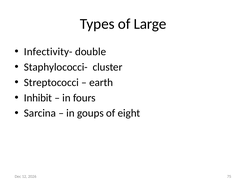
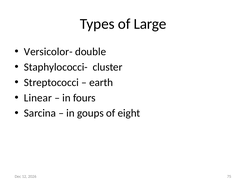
Infectivity-: Infectivity- -> Versicolor- (48, 52)
Inhibit: Inhibit -> Linear (38, 98)
